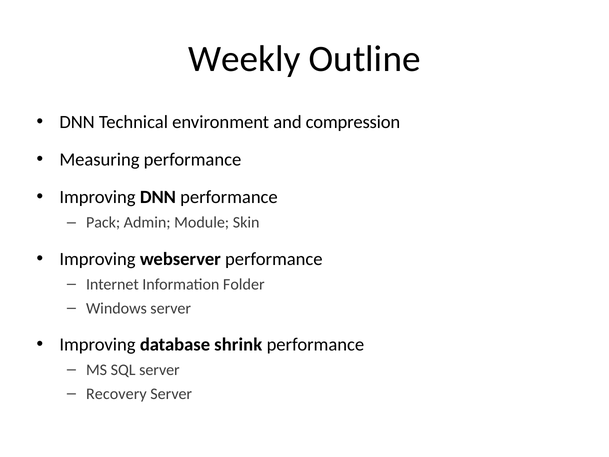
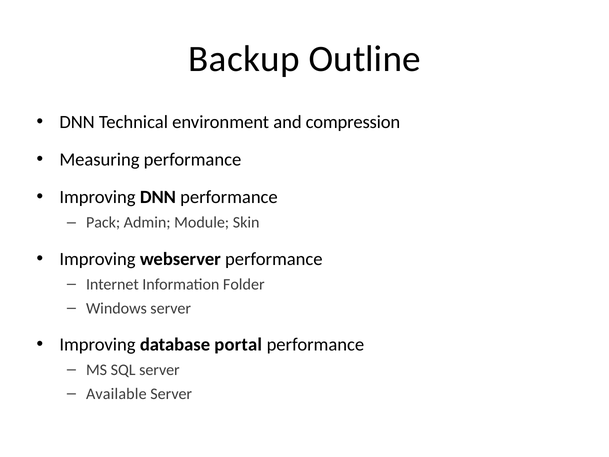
Weekly: Weekly -> Backup (244, 59)
shrink: shrink -> portal (238, 344)
Recovery: Recovery -> Available (116, 394)
